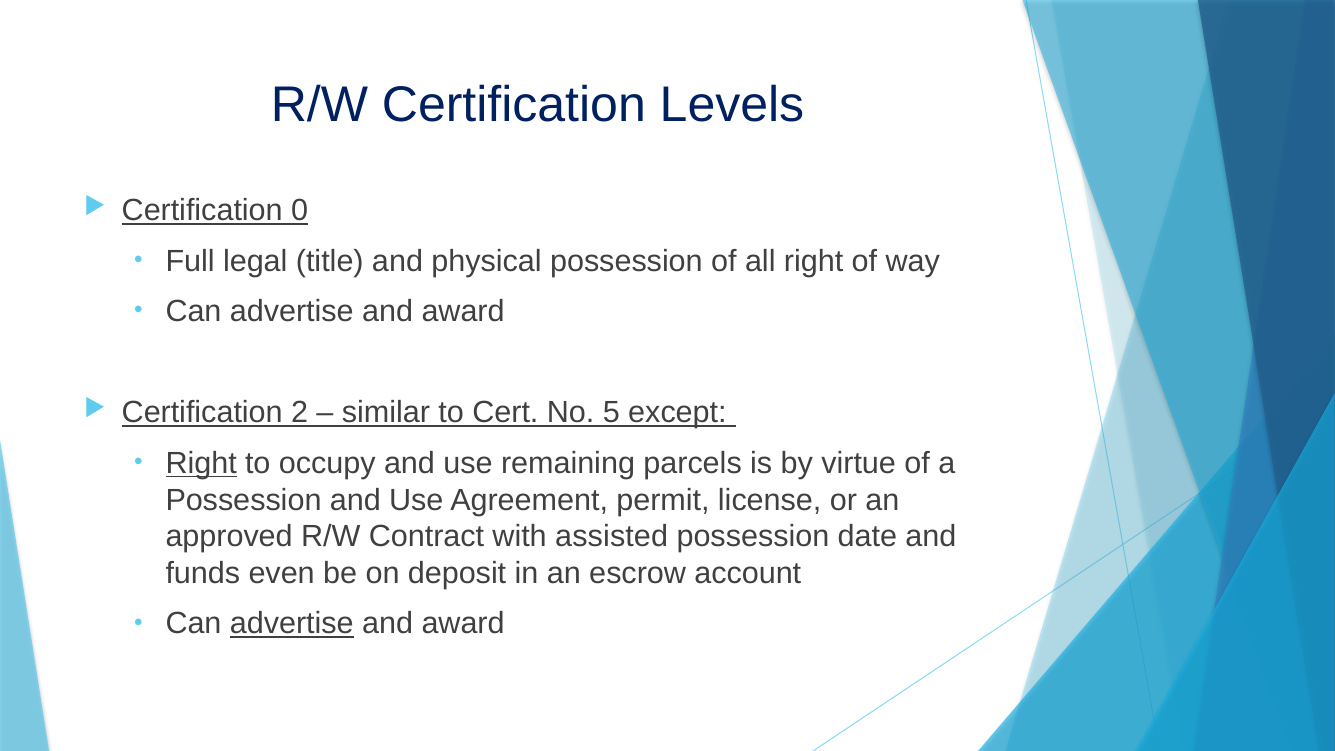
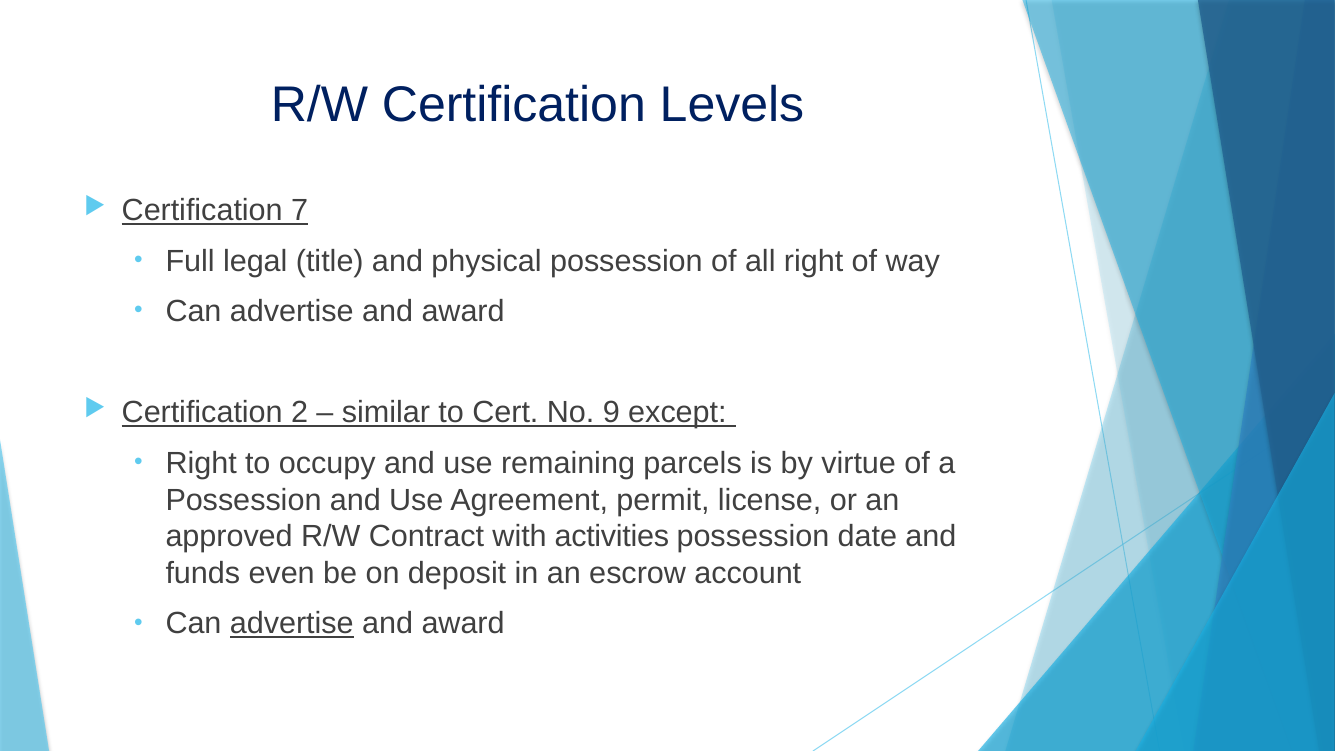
0: 0 -> 7 (300, 210)
5: 5 -> 9 (611, 413)
Right underline: present -> none (201, 463)
assisted: assisted -> activities (612, 537)
